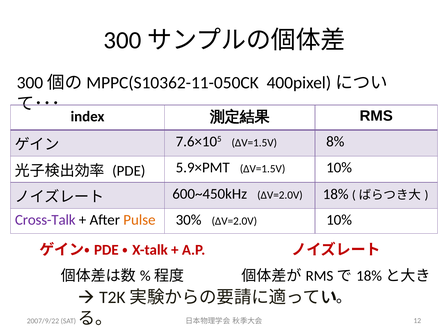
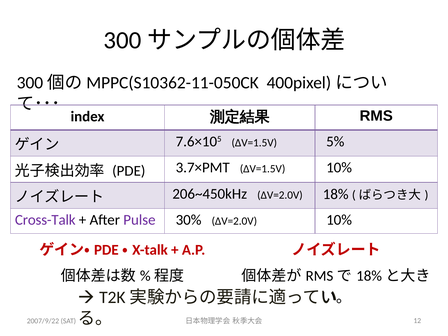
8%: 8% -> 5% (335, 141)
5.9×PMT: 5.9×PMT -> 3.7×PMT (203, 168)
600~450kHz: 600~450kHz -> 206~450kHz (210, 194)
Pulse colour: orange -> purple (139, 220)
